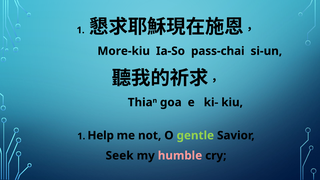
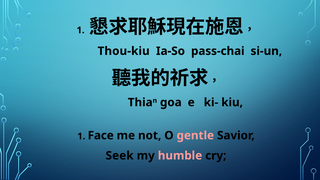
More-kiu: More-kiu -> Thou-kiu (124, 51)
Help: Help -> Face (101, 135)
gentle colour: light green -> pink (195, 135)
